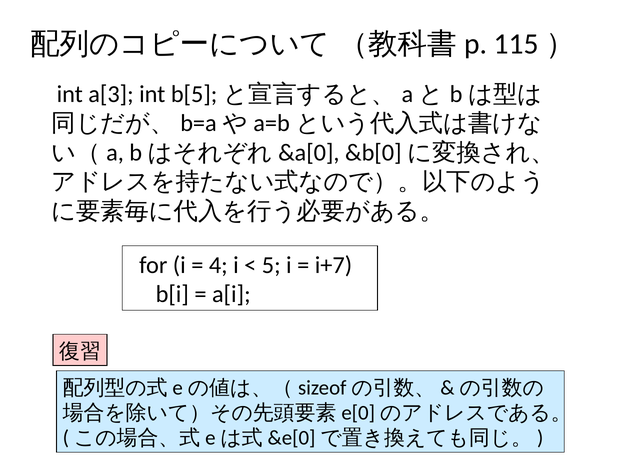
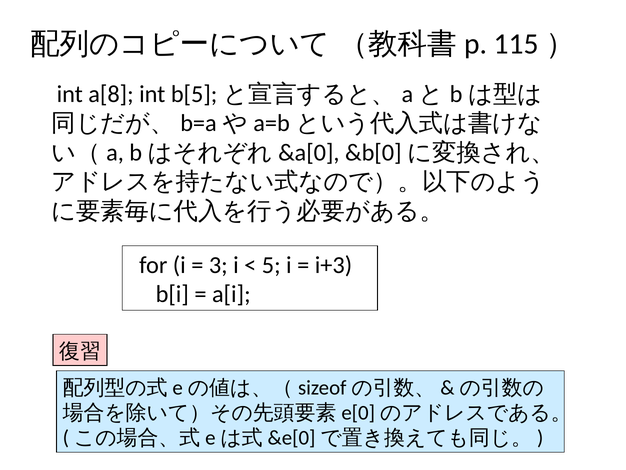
a[3: a[3 -> a[8 (111, 94)
4: 4 -> 3 (218, 265)
i+7: i+7 -> i+3 (333, 265)
